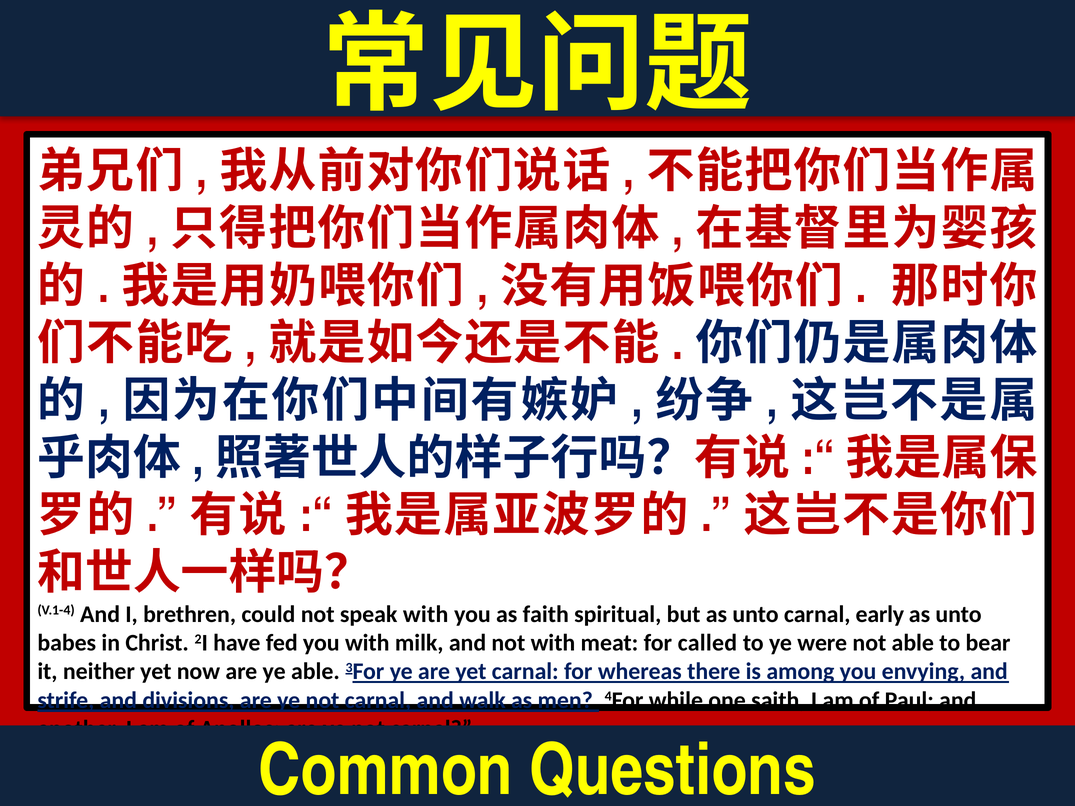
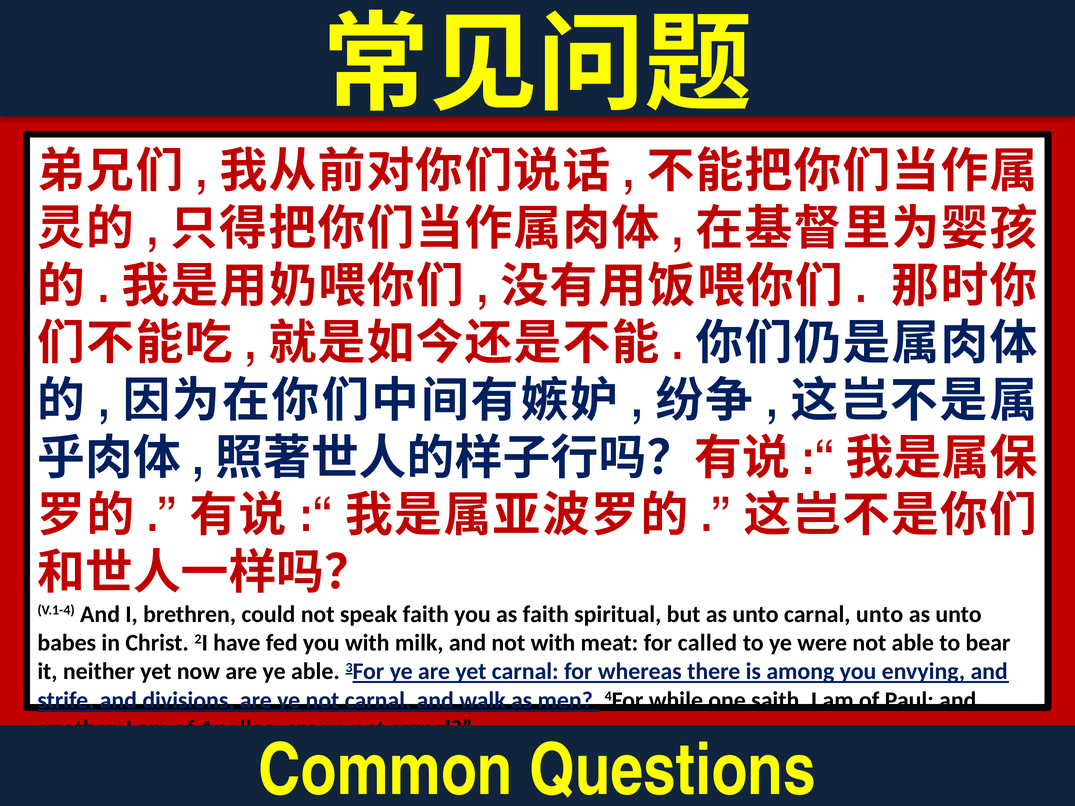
speak with: with -> faith (426, 614)
carnal early: early -> unto (880, 614)
